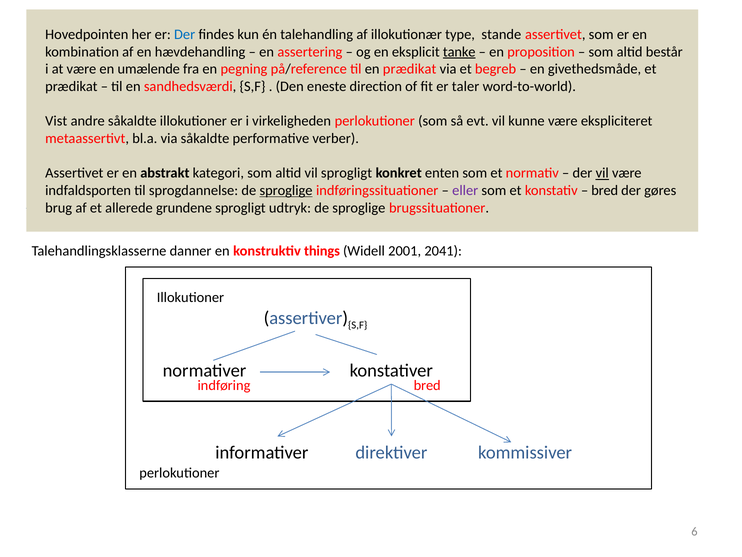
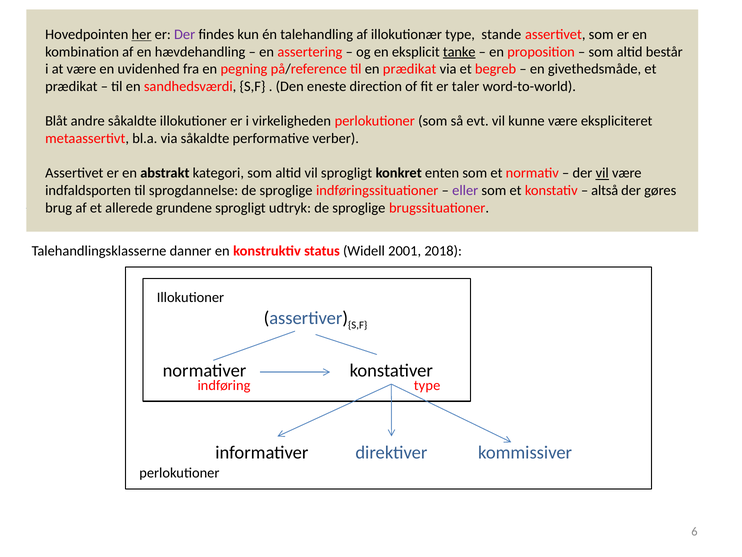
her underline: none -> present (141, 34)
Der colour: blue -> purple (185, 34)
umælende: umælende -> uvidenhed (149, 69)
Vist: Vist -> Blåt (56, 121)
sproglige underline: present -> none (286, 190)
bred: bred -> altså (605, 190)
things: things -> status (322, 251)
2041: 2041 -> 2018 (443, 251)
indføring bred: bred -> type (427, 385)
